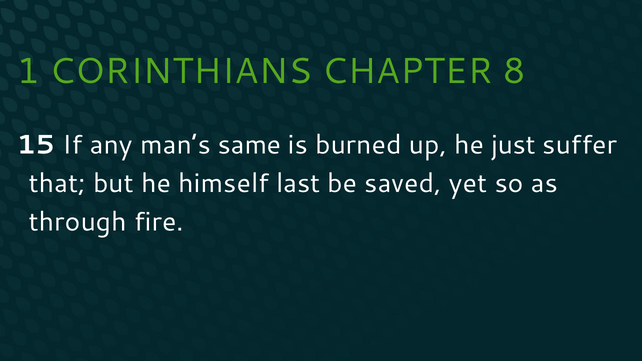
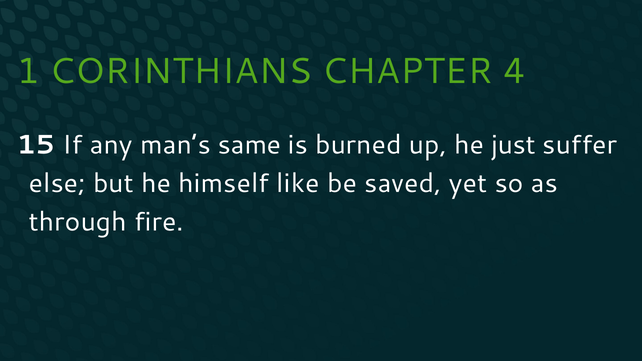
8: 8 -> 4 (514, 71)
that: that -> else (57, 184)
last: last -> like (298, 184)
